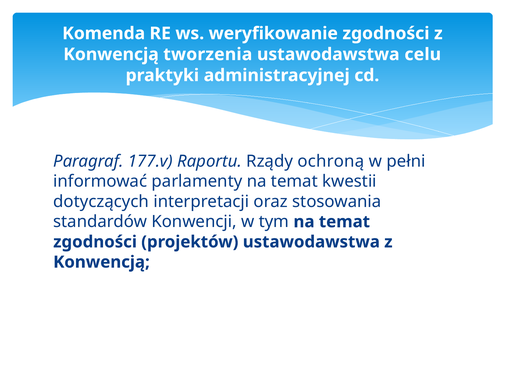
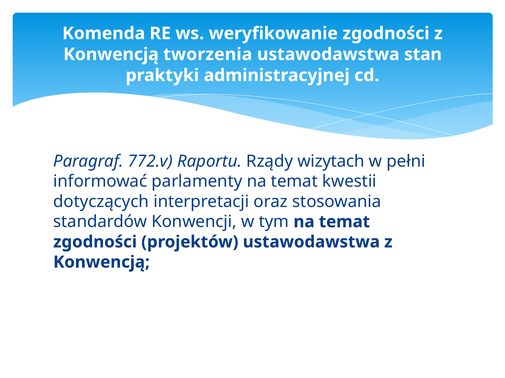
celu: celu -> stan (423, 54)
177.v: 177.v -> 772.v (150, 162)
ochroną: ochroną -> wizytach (331, 162)
